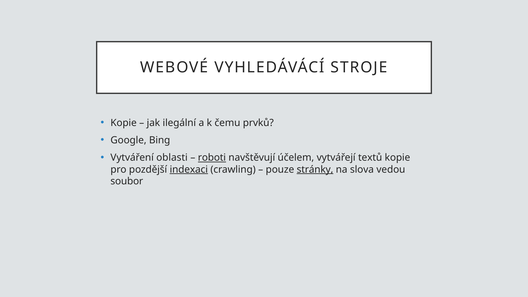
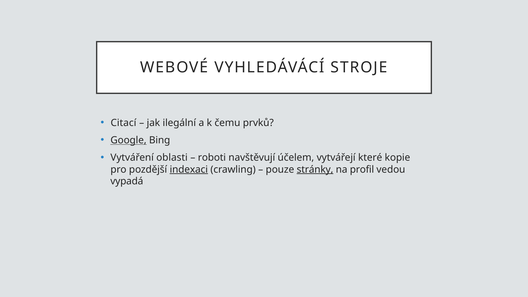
Kopie: Kopie -> Citací (124, 123)
Google underline: none -> present (129, 140)
roboti underline: present -> none (212, 158)
textů: textů -> které (370, 158)
slova: slova -> profil (362, 170)
soubor: soubor -> vypadá (127, 181)
